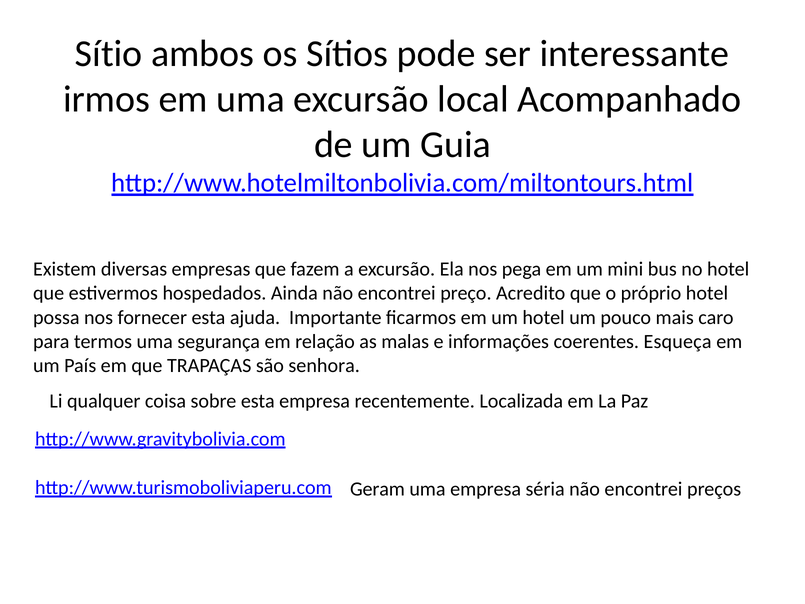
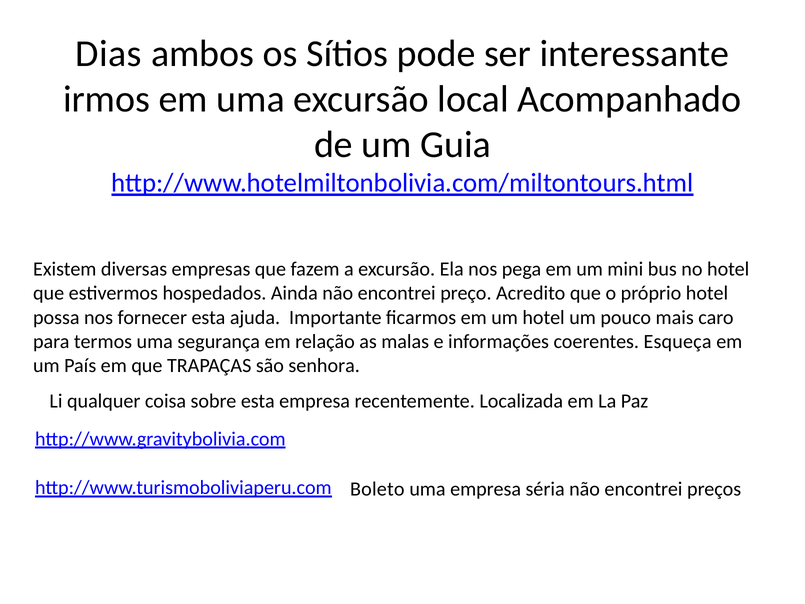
Sítio: Sítio -> Dias (108, 54)
Geram: Geram -> Boleto (377, 489)
